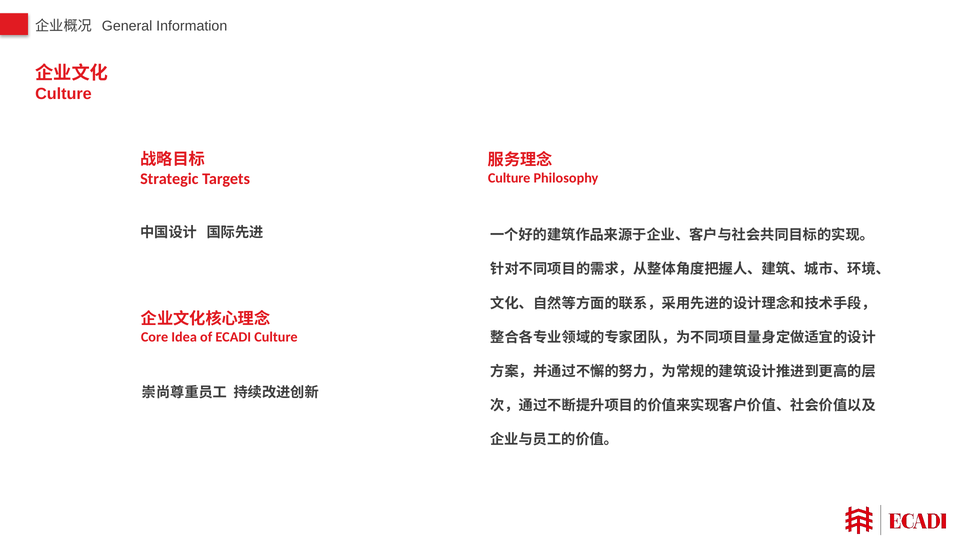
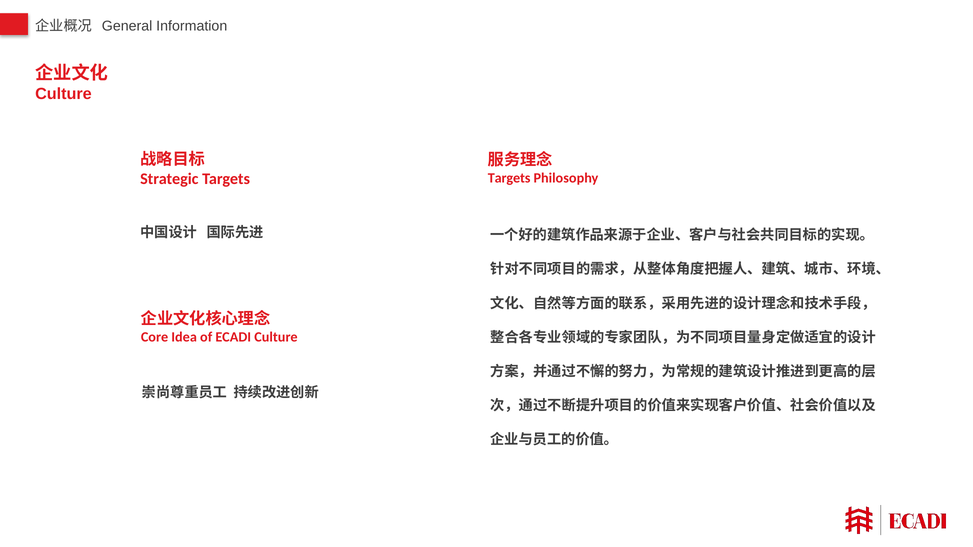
Culture: Culture -> Targets (509, 178)
